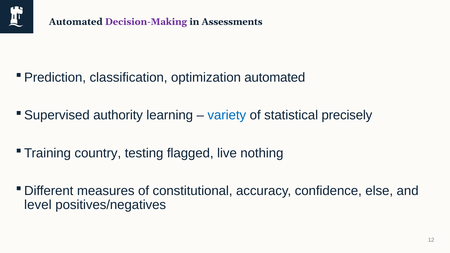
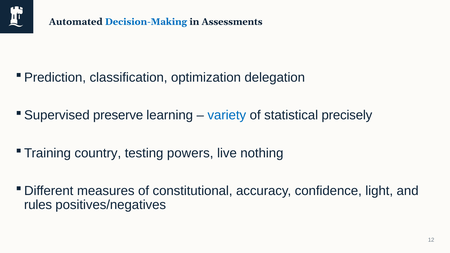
Decision-Making colour: purple -> blue (146, 22)
optimization automated: automated -> delegation (275, 78)
authority: authority -> preserve (118, 115)
flagged: flagged -> powers (190, 153)
else: else -> light (379, 191)
level: level -> rules (38, 205)
